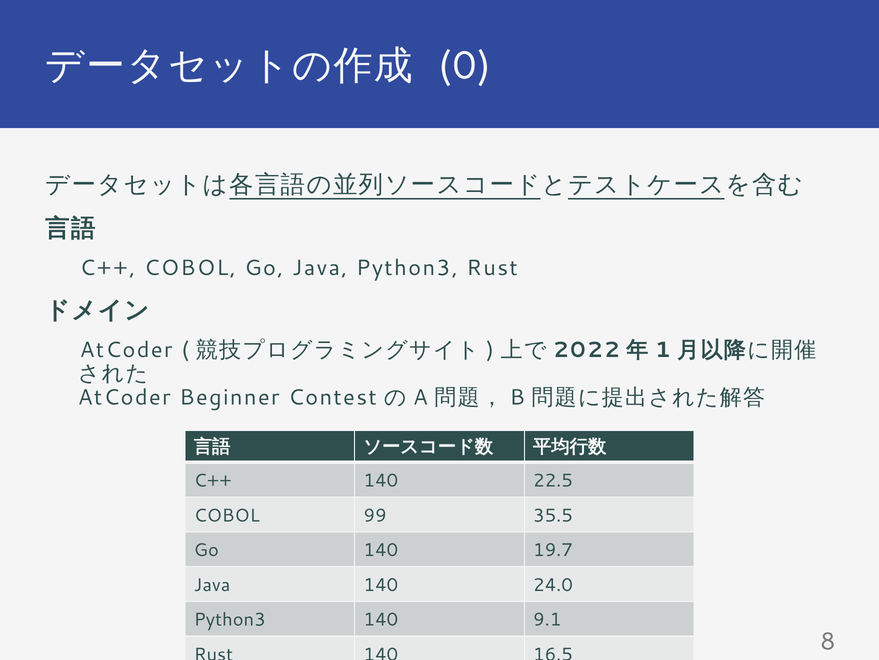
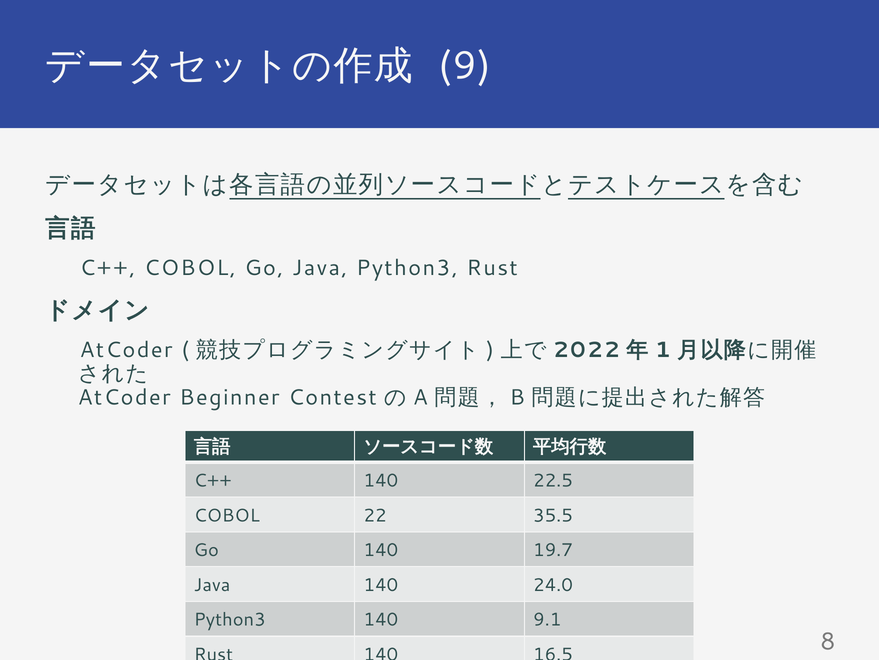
0: 0 -> 9 (465, 66)
99: 99 -> 22 (375, 515)
